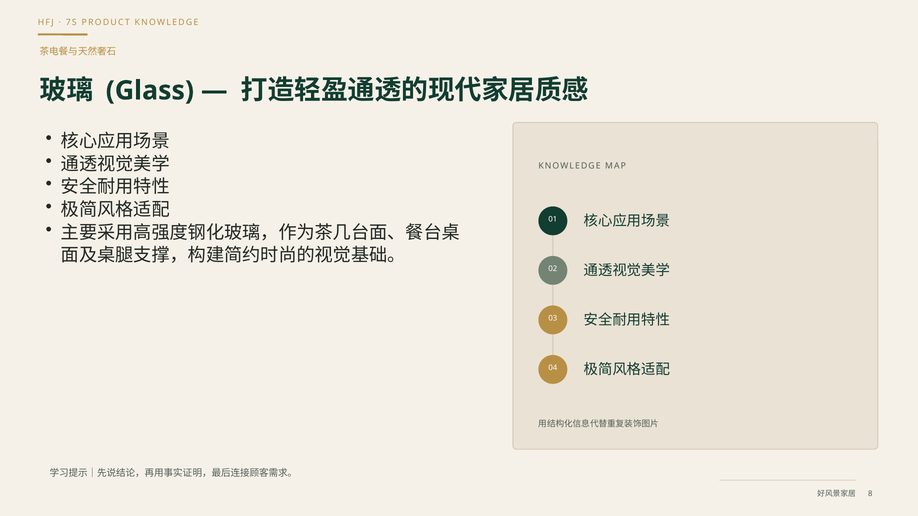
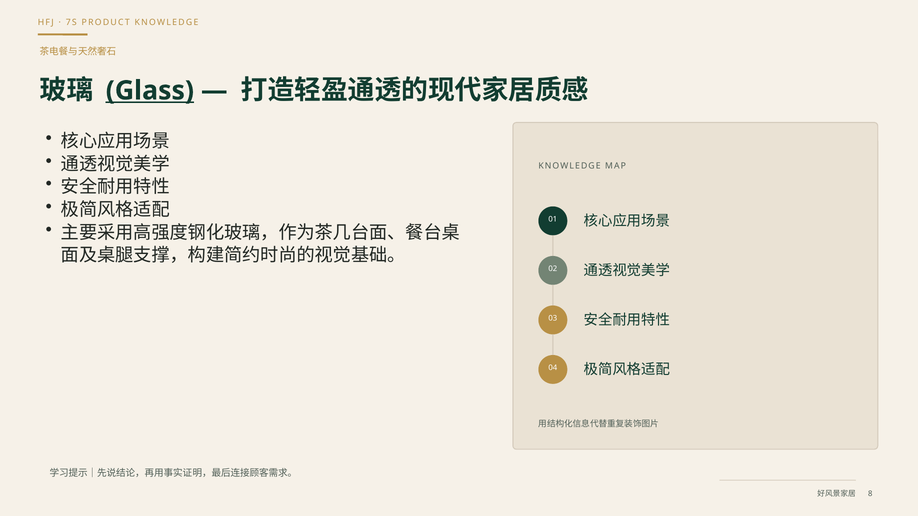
Glass underline: none -> present (150, 91)
